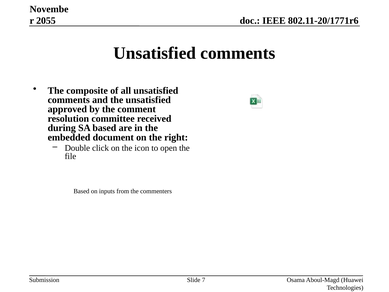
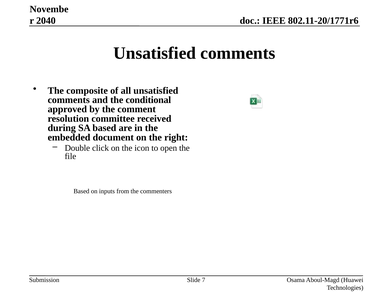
2055: 2055 -> 2040 (46, 21)
the unsatisfied: unsatisfied -> conditional (148, 100)
